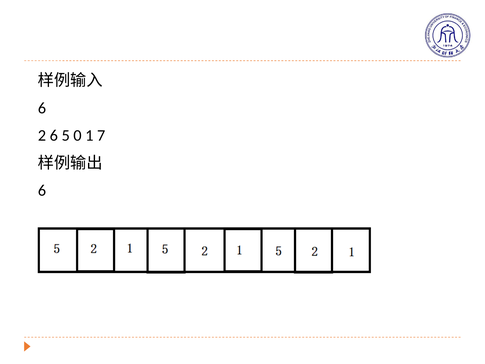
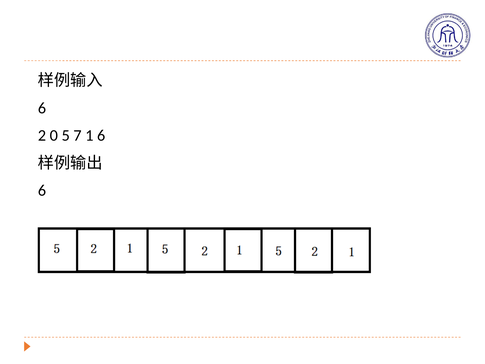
2 6: 6 -> 0 (54, 135)
0: 0 -> 7 (77, 135)
1 7: 7 -> 6 (101, 135)
